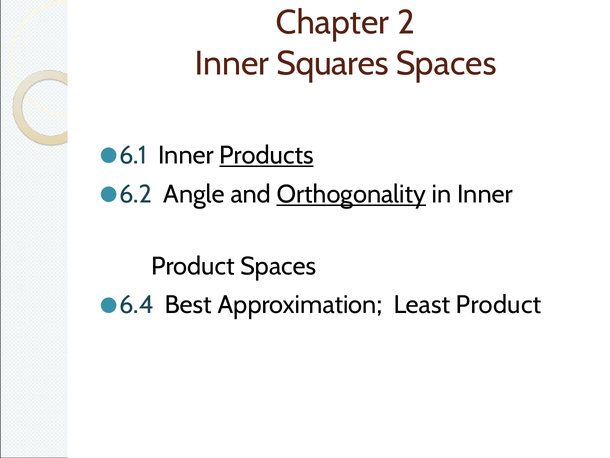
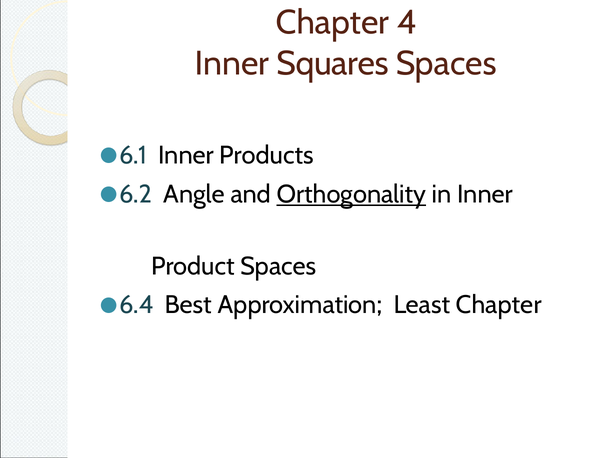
2: 2 -> 4 (407, 23)
Products underline: present -> none (266, 155)
Least Product: Product -> Chapter (499, 305)
